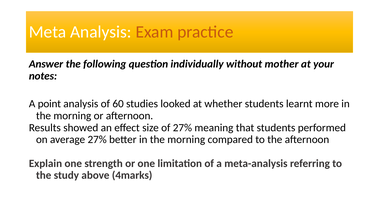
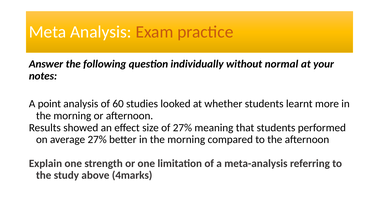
mother: mother -> normal (282, 64)
